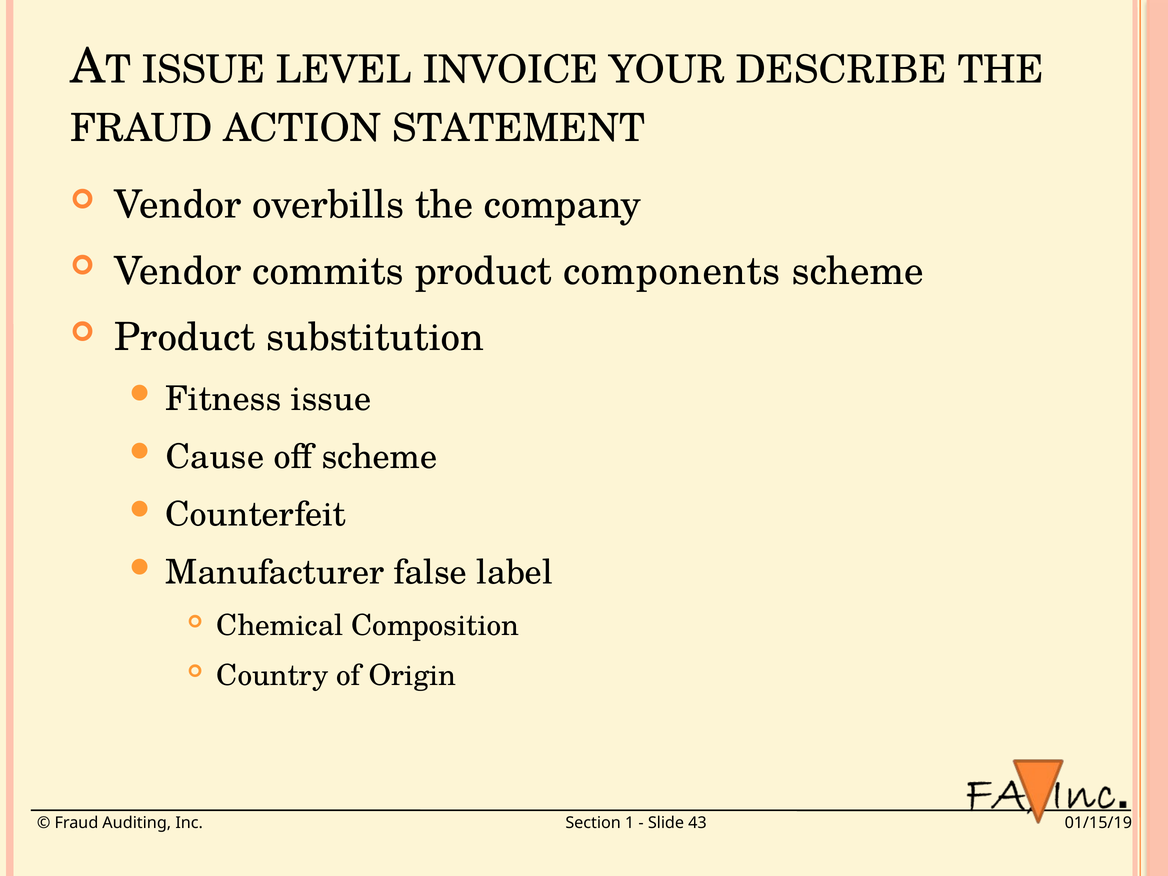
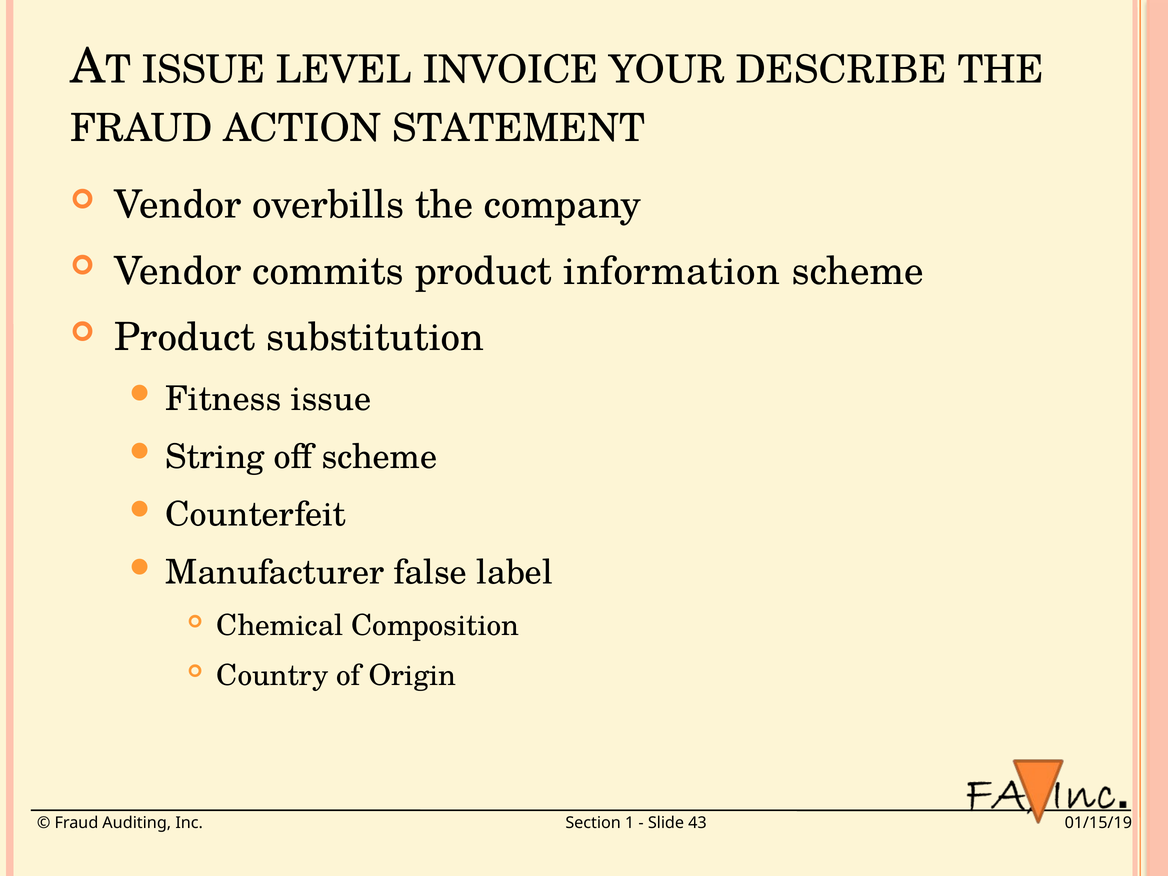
components: components -> information (672, 271)
Cause: Cause -> String (215, 457)
